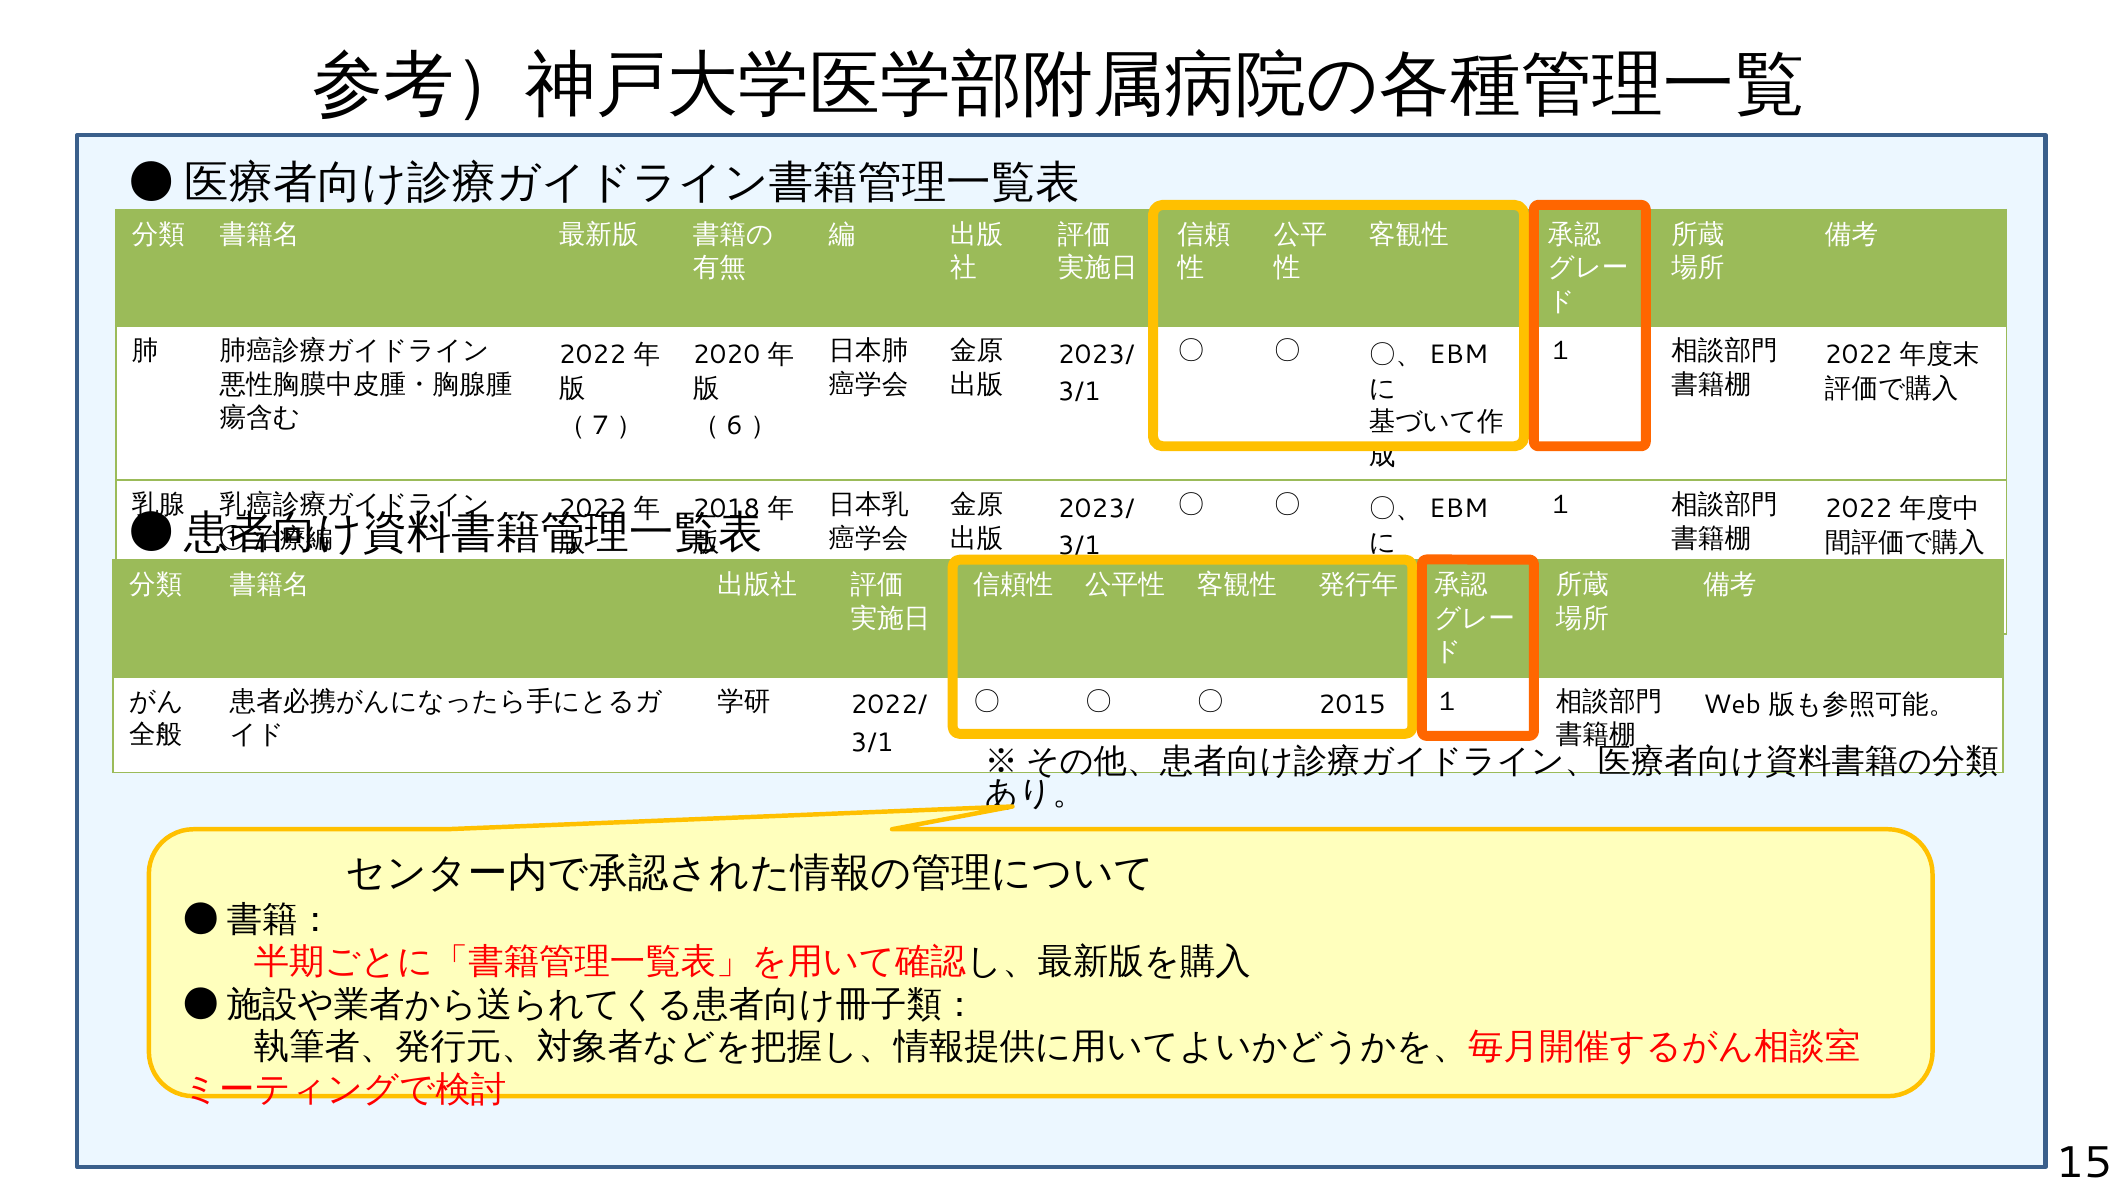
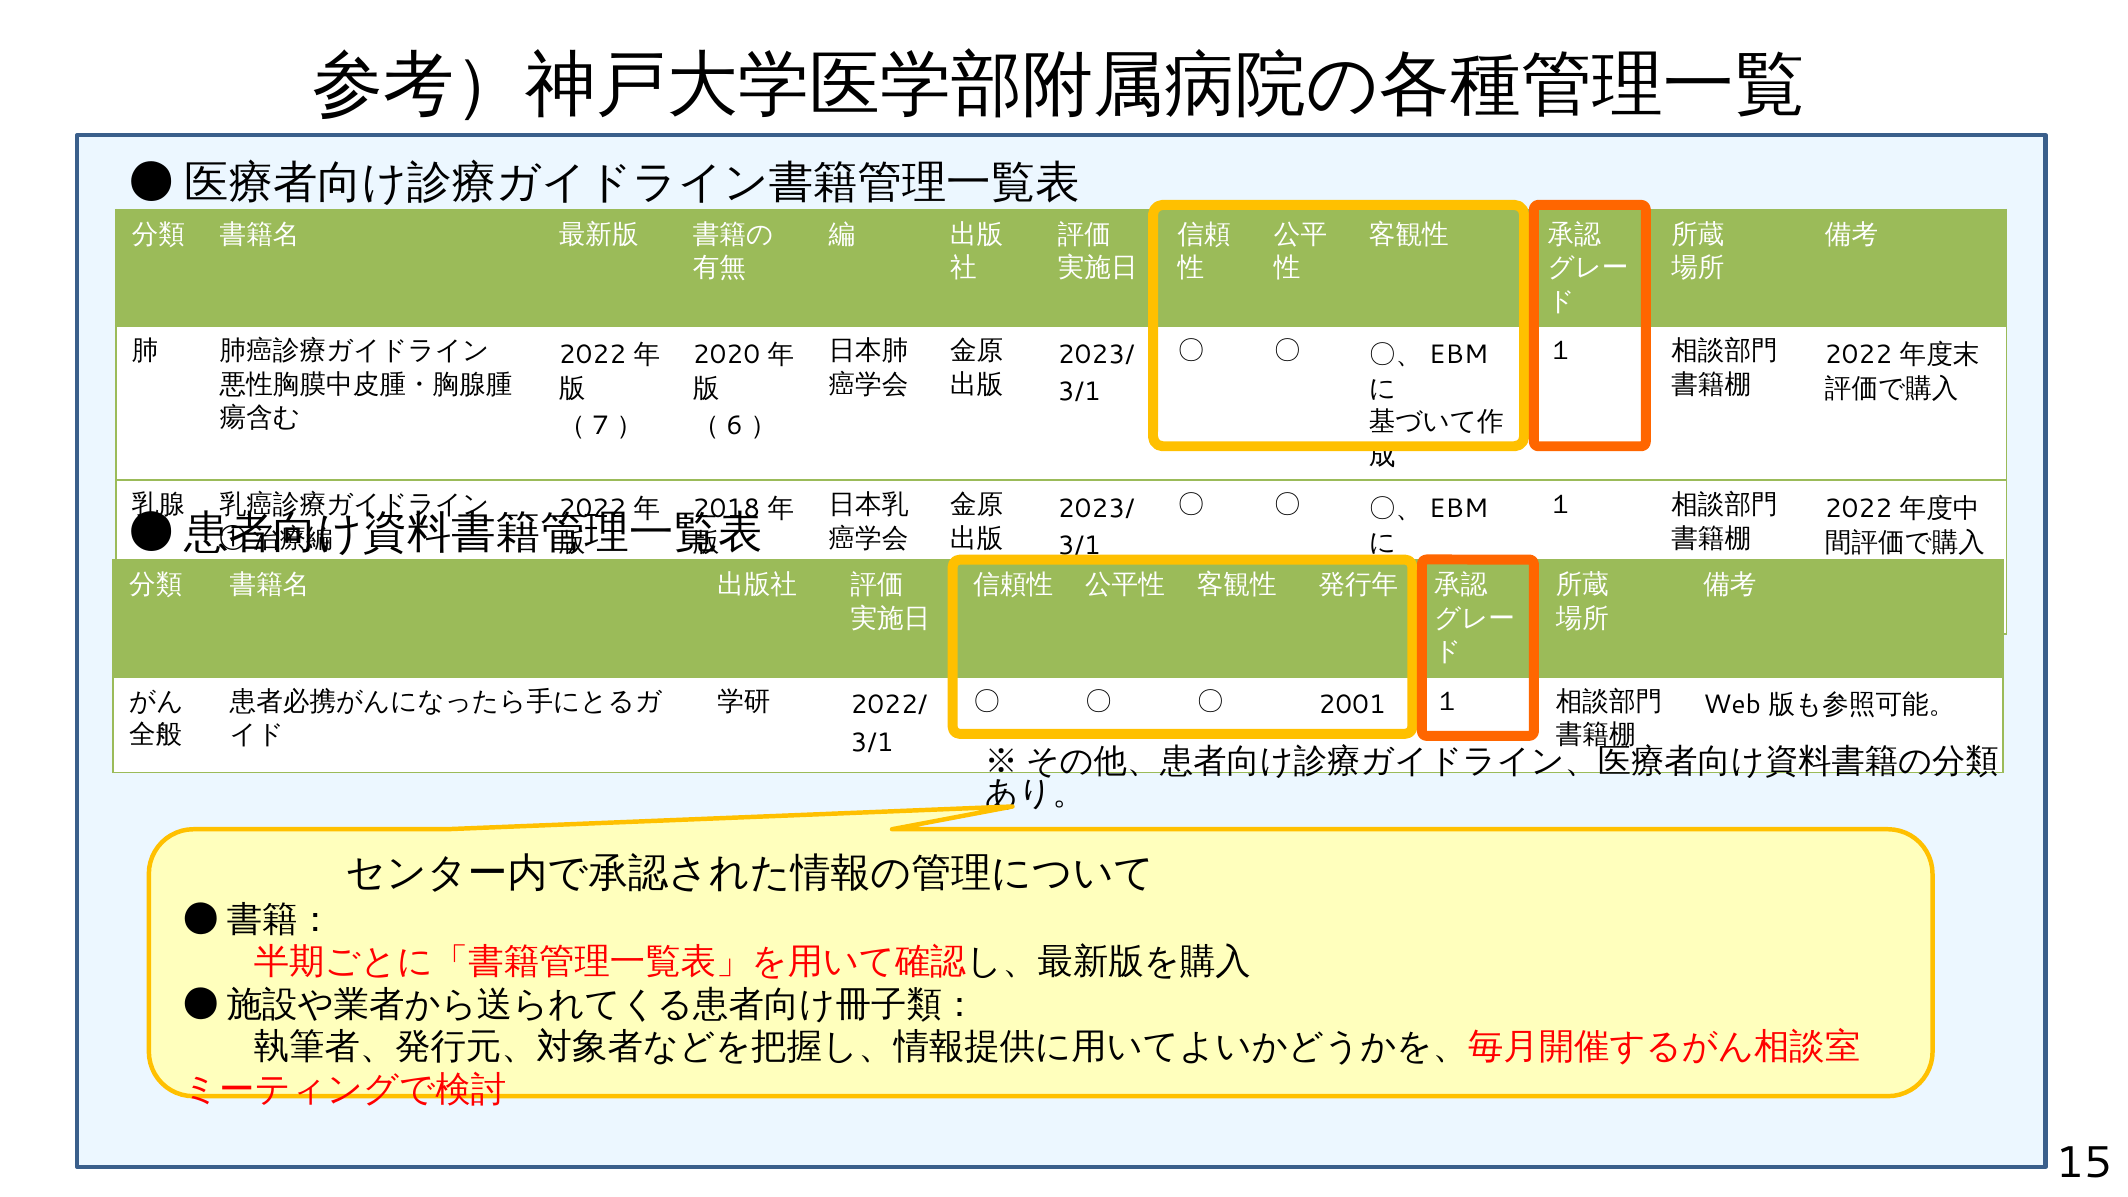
2015: 2015 -> 2001 (1352, 705)
